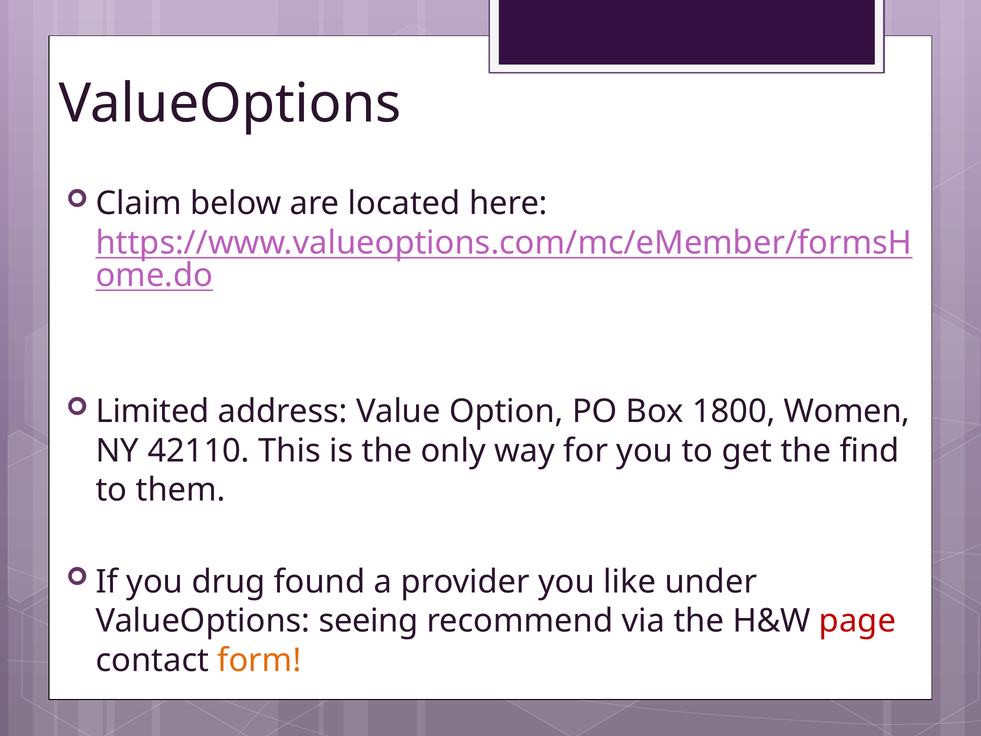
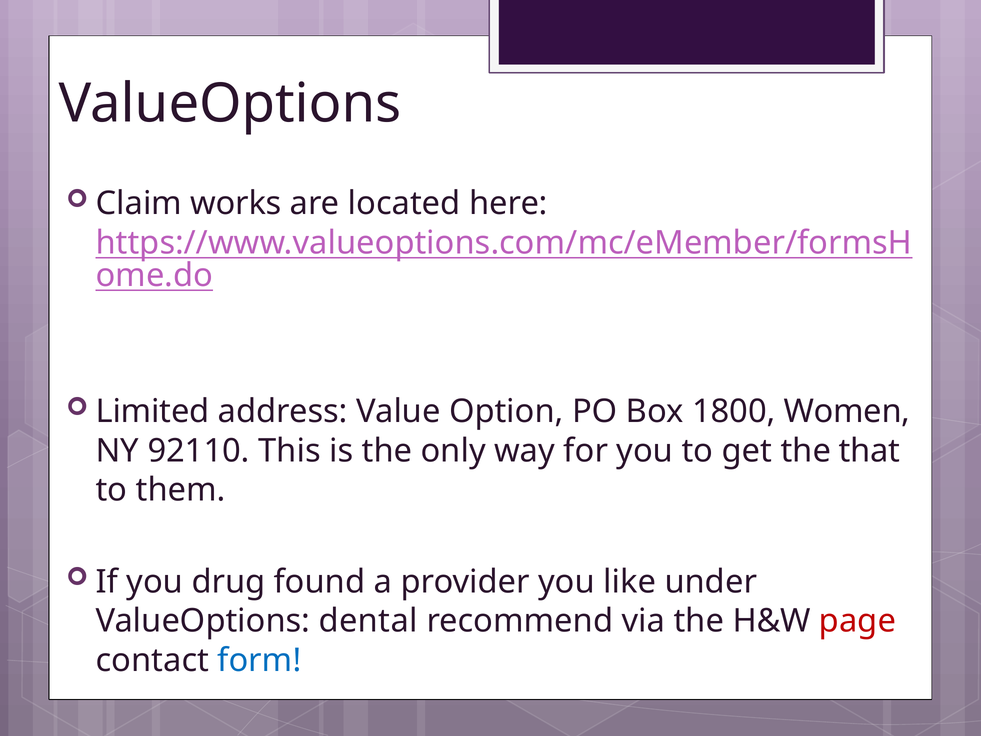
below: below -> works (236, 203)
42110: 42110 -> 92110 (199, 451)
find: find -> that (870, 451)
seeing: seeing -> dental (368, 621)
form colour: orange -> blue (259, 660)
